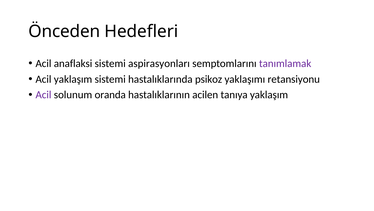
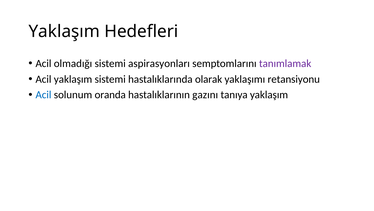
Önceden: Önceden -> Yaklaşım (64, 31)
anaflaksi: anaflaksi -> olmadığı (73, 63)
psikoz: psikoz -> olarak (209, 79)
Acil colour: purple -> blue (43, 95)
acilen: acilen -> gazını (205, 95)
